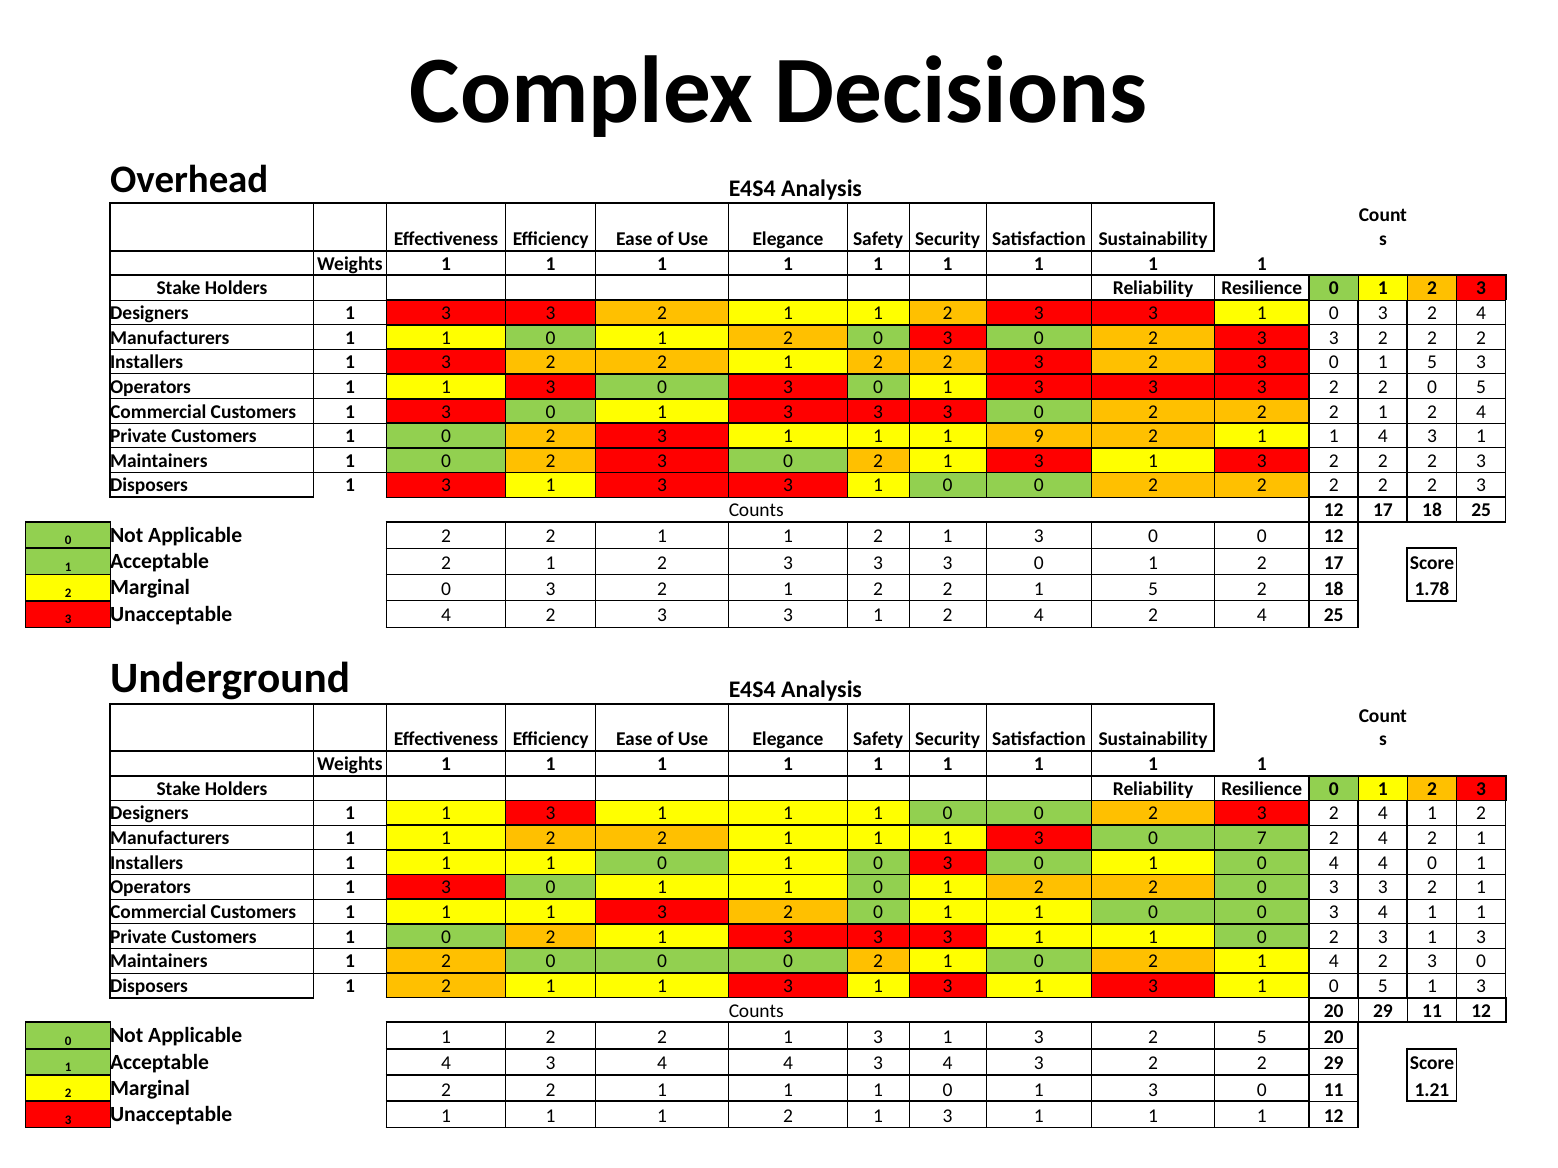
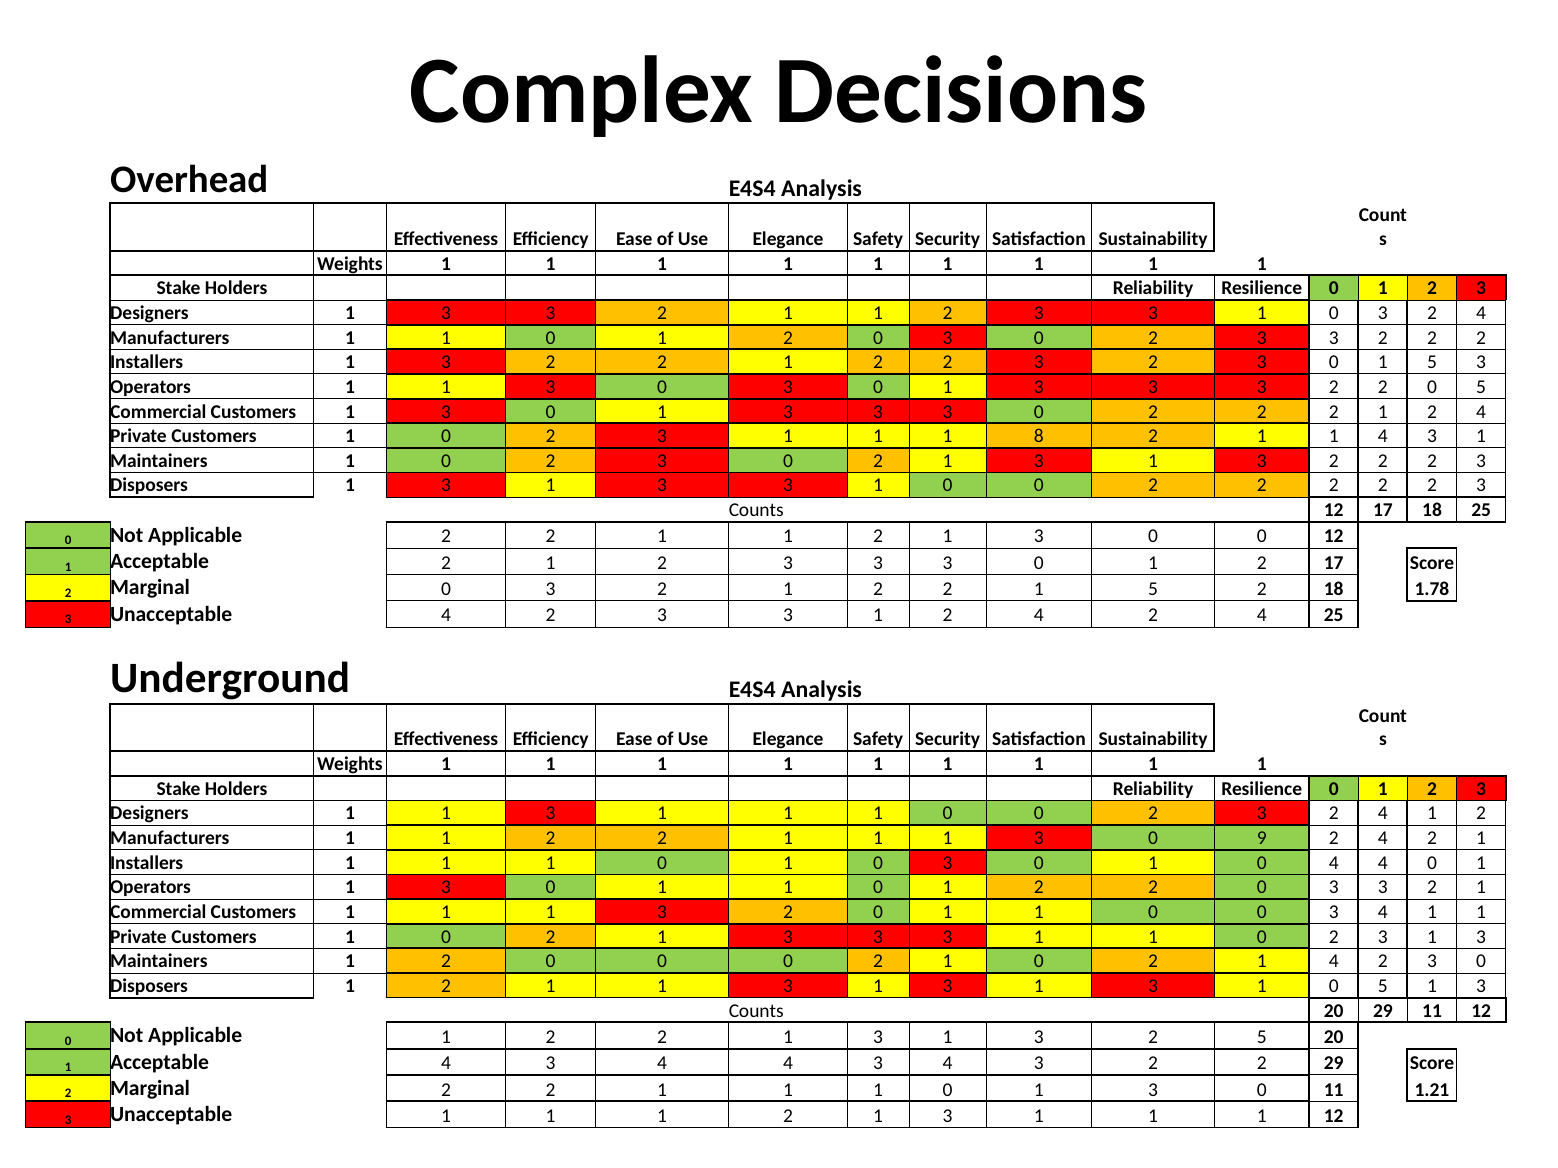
9: 9 -> 8 (1039, 436)
7: 7 -> 9 (1262, 839)
